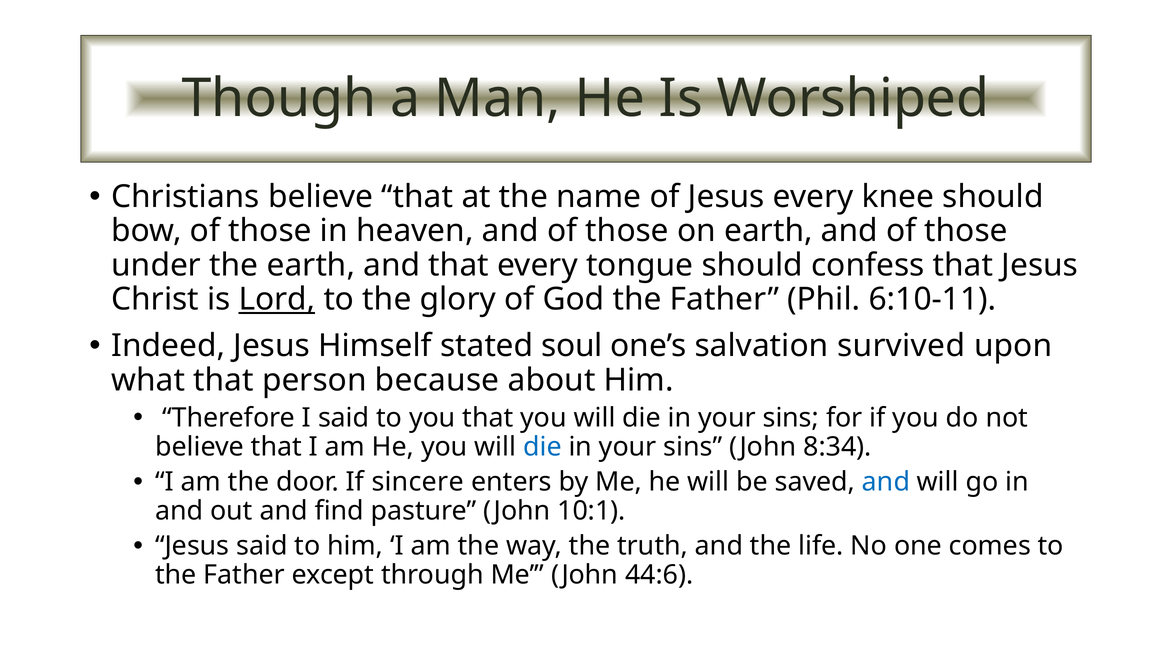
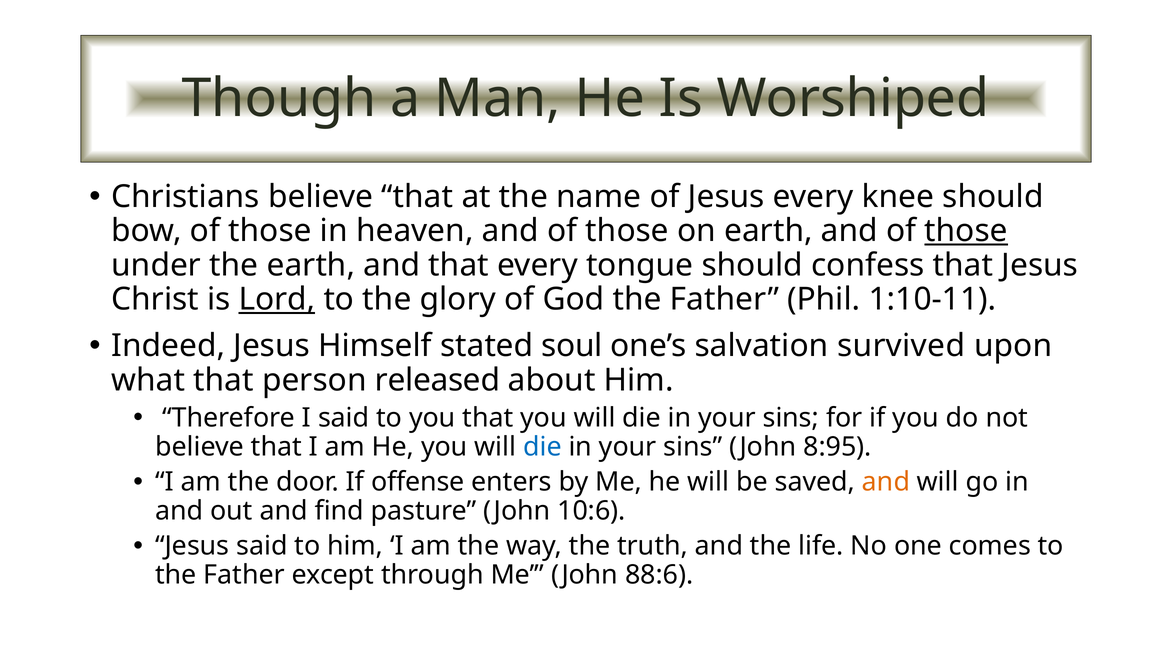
those underline: none -> present (966, 231)
6:10-11: 6:10-11 -> 1:10-11 (933, 300)
because: because -> released (437, 380)
8:34: 8:34 -> 8:95 (837, 447)
sincere: sincere -> offense (418, 482)
and colour: blue -> orange (886, 482)
10:1: 10:1 -> 10:6 (591, 511)
44:6: 44:6 -> 88:6 (659, 575)
